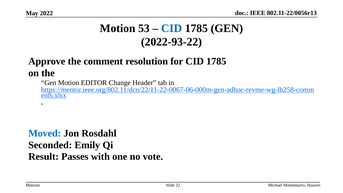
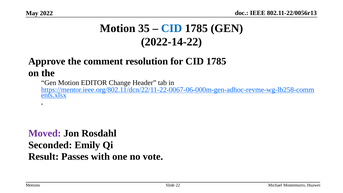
53: 53 -> 35 (144, 28)
2022-93-22: 2022-93-22 -> 2022-14-22 (171, 42)
Moved colour: blue -> purple (45, 133)
